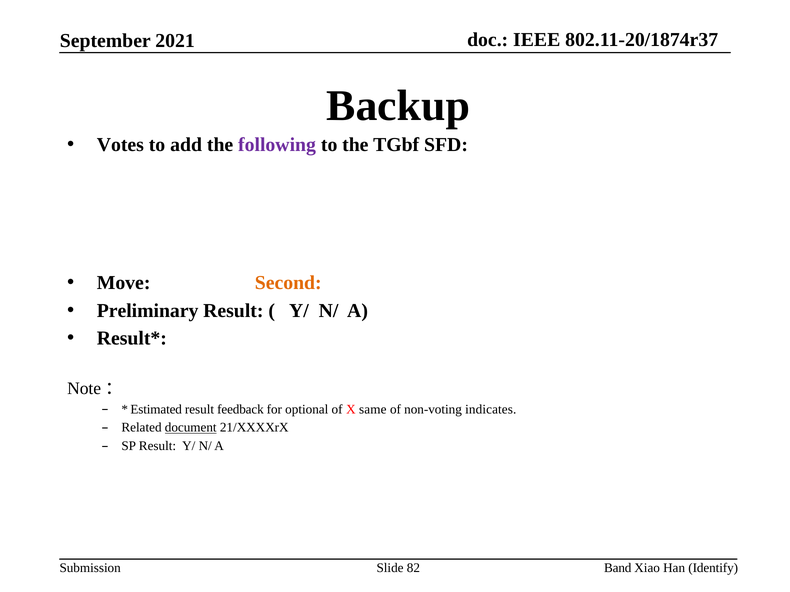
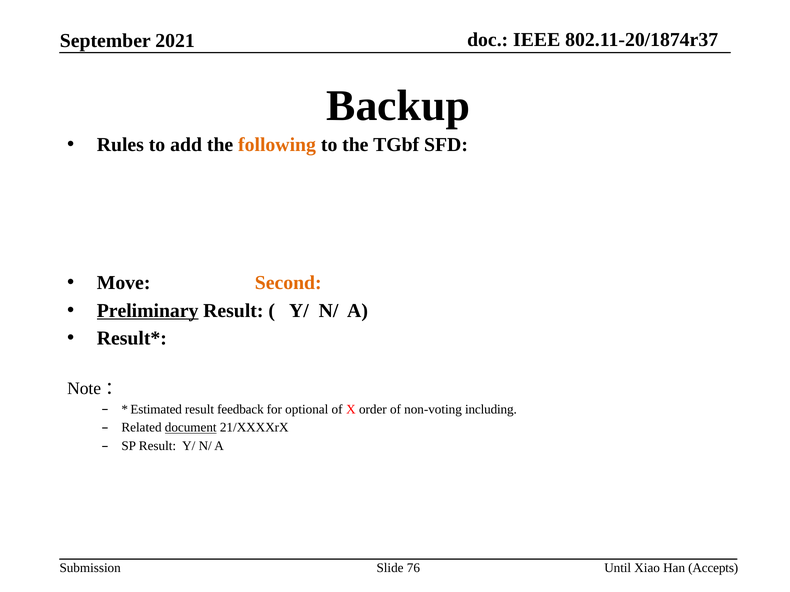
Votes: Votes -> Rules (120, 145)
following colour: purple -> orange (277, 145)
Preliminary underline: none -> present (148, 311)
same: same -> order (373, 410)
indicates: indicates -> including (491, 410)
82: 82 -> 76 (413, 568)
Band: Band -> Until (618, 568)
Identify: Identify -> Accepts (713, 568)
